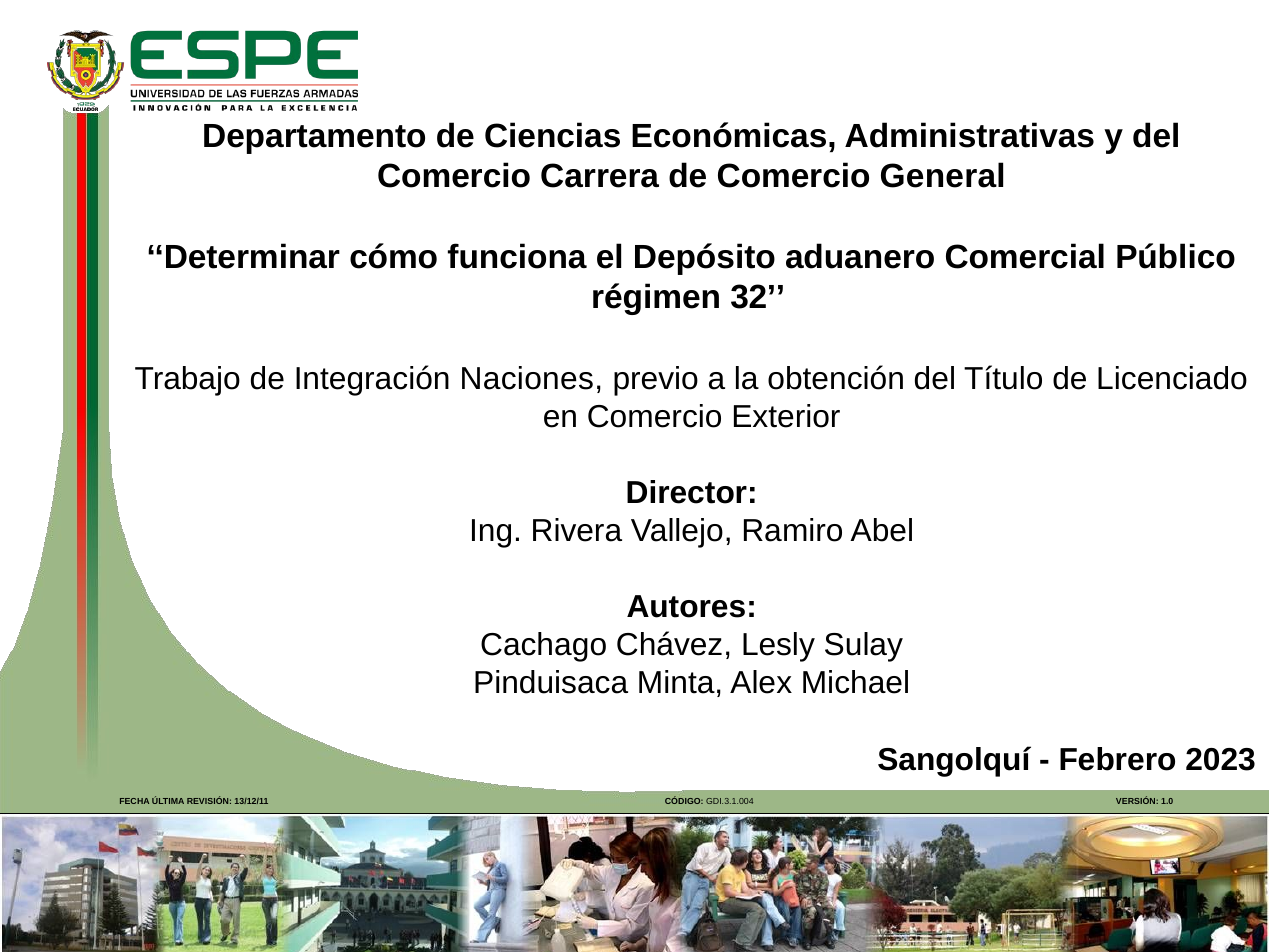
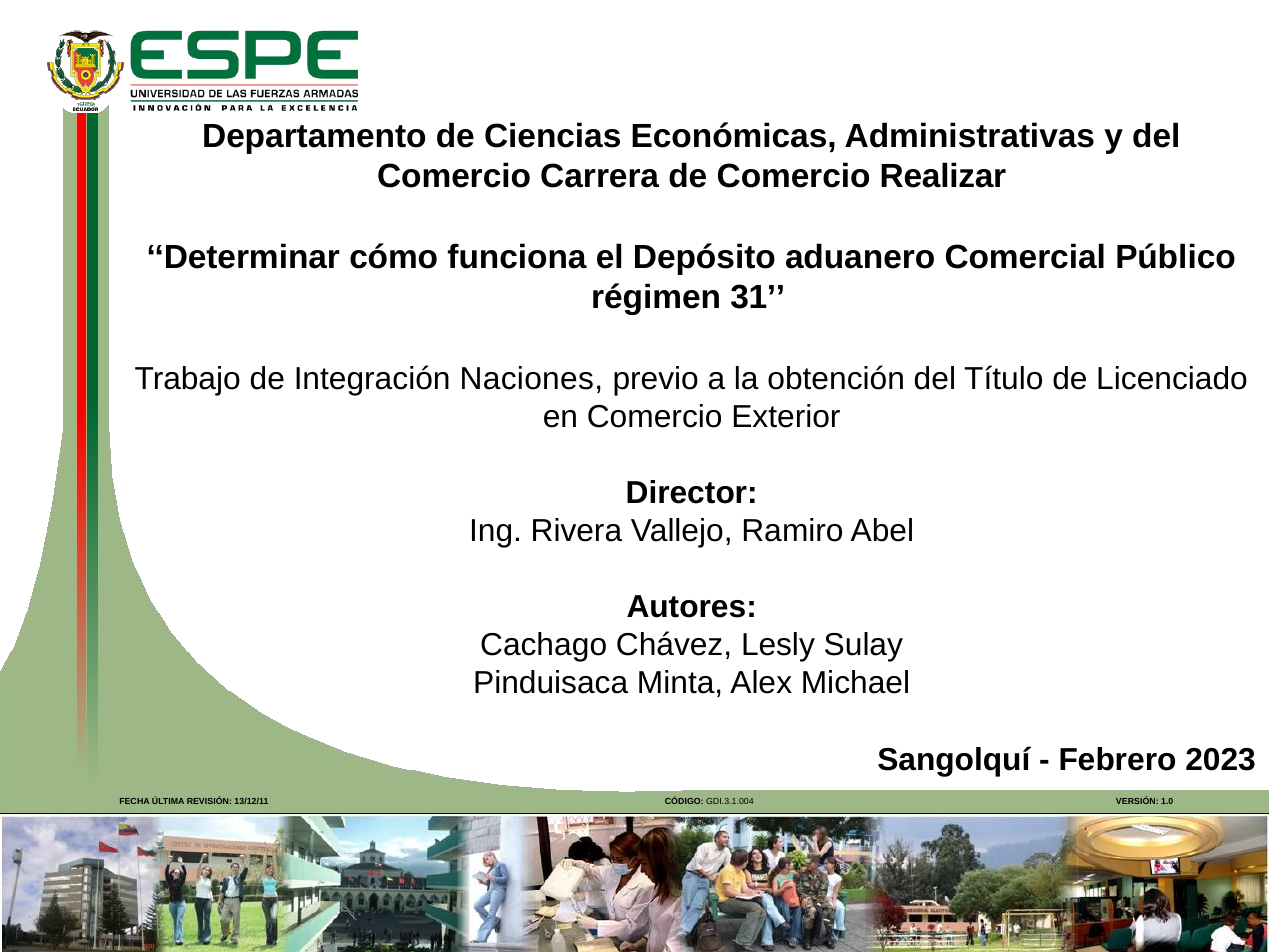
General: General -> Realizar (943, 177)
32: 32 -> 31 (758, 297)
